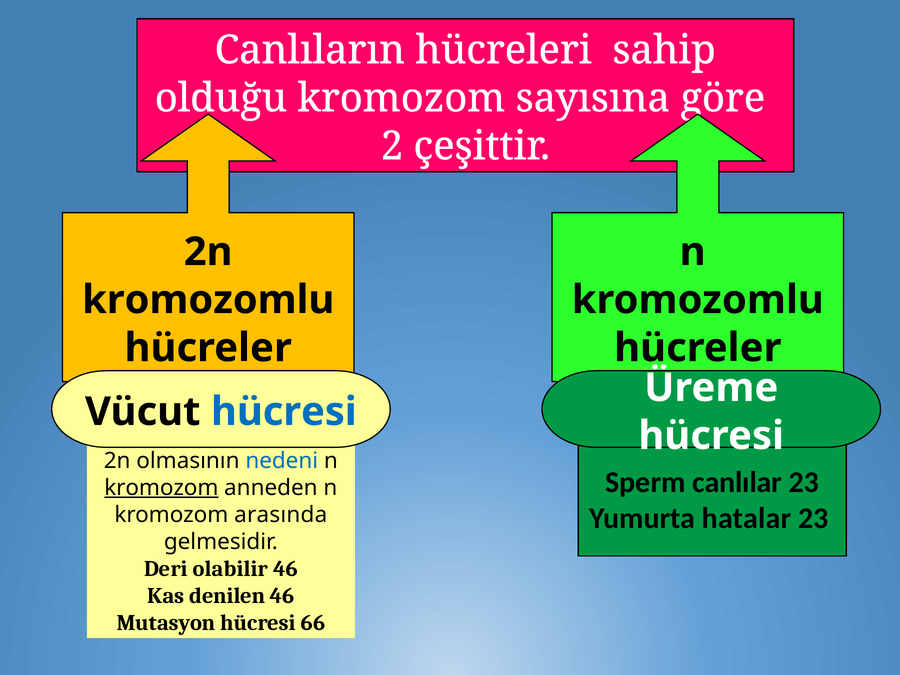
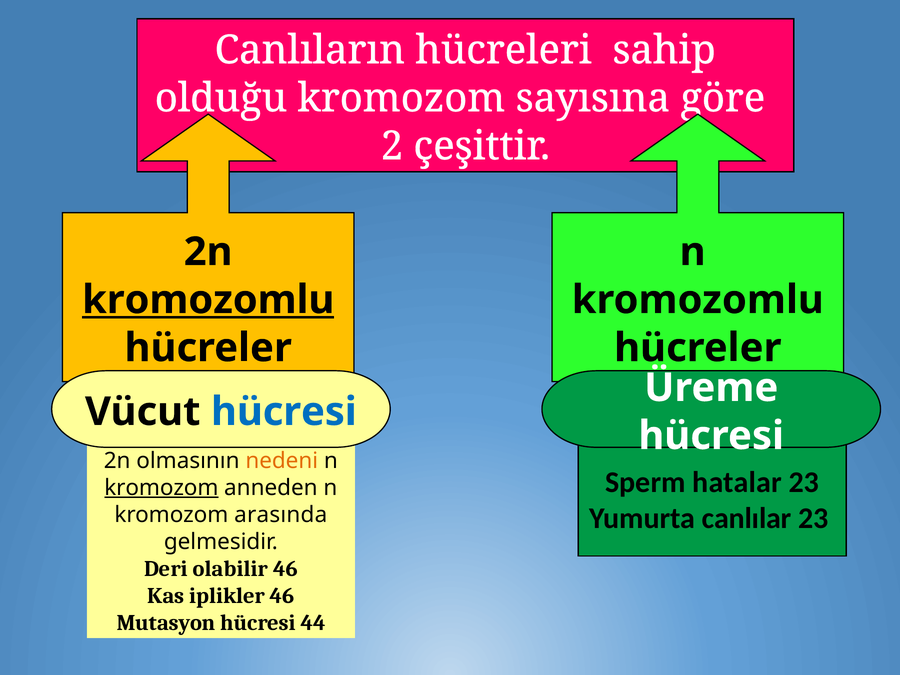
kromozomlu underline: none -> present (208, 300)
nedeni colour: blue -> orange (282, 461)
canlılar: canlılar -> hatalar (737, 482)
hatalar: hatalar -> canlılar (747, 518)
denilen: denilen -> iplikler (227, 596)
66: 66 -> 44 (313, 623)
